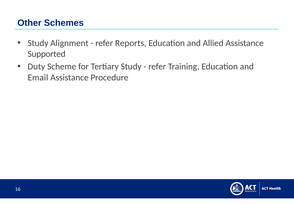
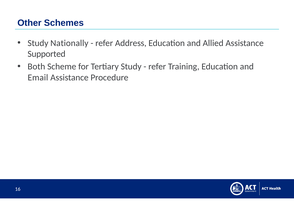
Alignment: Alignment -> Nationally (69, 43)
Reports: Reports -> Address (131, 43)
Duty: Duty -> Both (36, 66)
